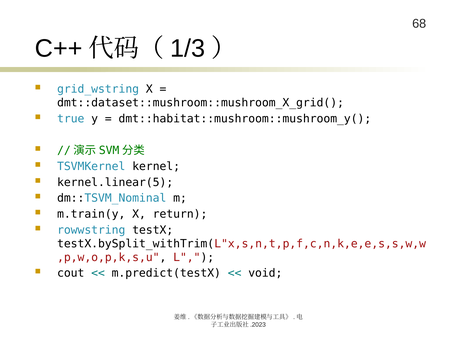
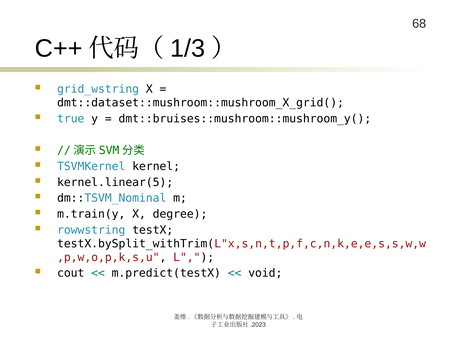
dmt::habitat::mushroom::mushroom_y(: dmt::habitat::mushroom::mushroom_y( -> dmt::bruises::mushroom::mushroom_y( (245, 118)
return: return -> degree (180, 214)
